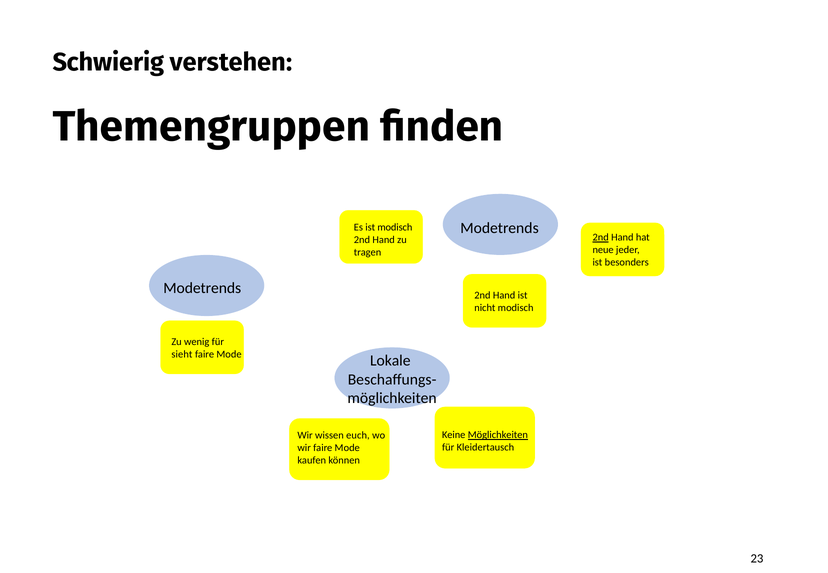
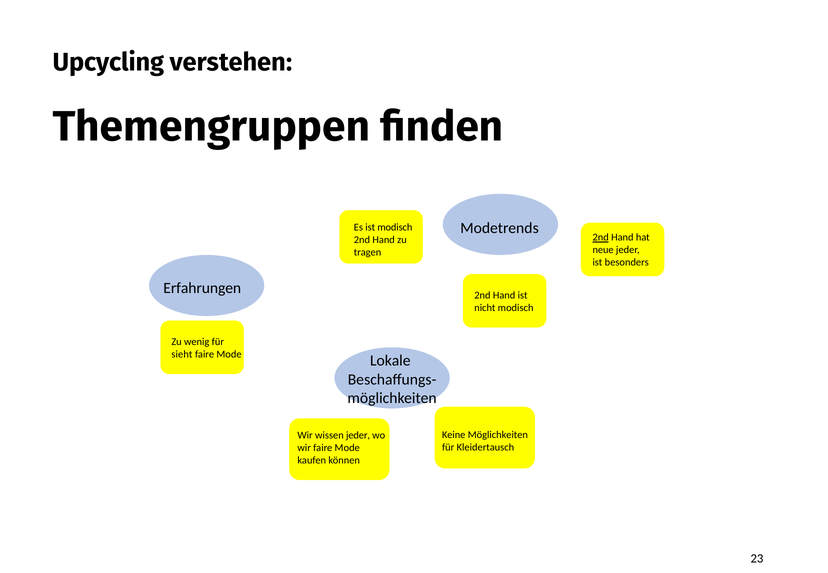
Schwierig: Schwierig -> Upcycling (108, 63)
Modetrends: Modetrends -> Erfahrungen (202, 288)
Möglichkeiten underline: present -> none (498, 435)
wissen euch: euch -> jeder (358, 436)
